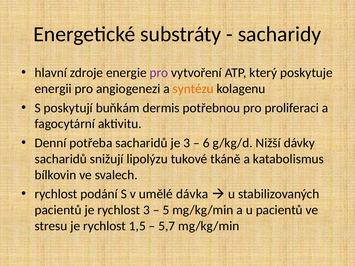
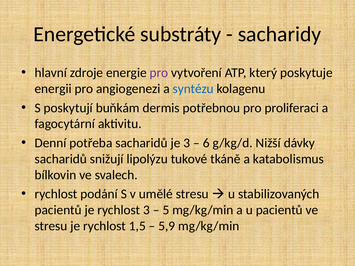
syntézu colour: orange -> blue (193, 89)
umělé dávka: dávka -> stresu (192, 194)
5,7: 5,7 -> 5,9 (167, 226)
